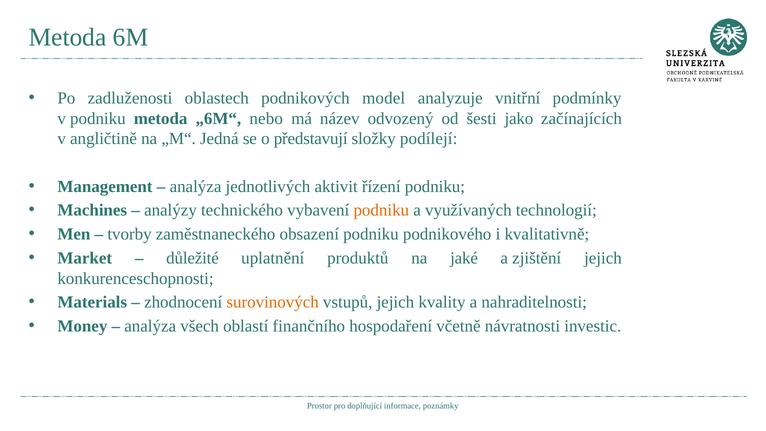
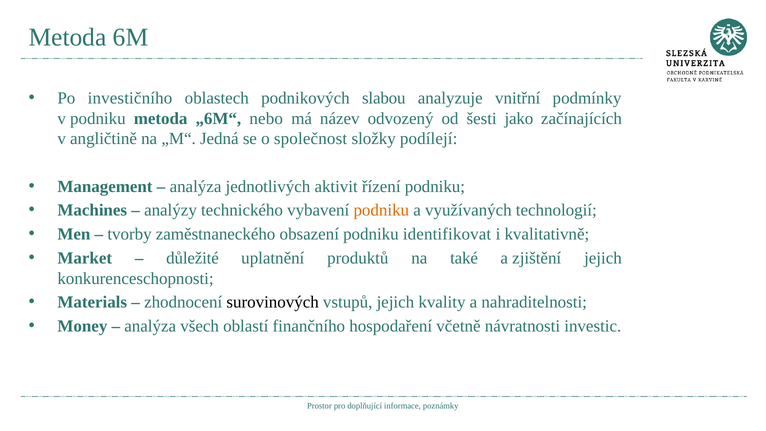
zadluženosti: zadluženosti -> investičního (130, 98)
model: model -> slabou (384, 98)
představují: představují -> společnost (311, 139)
podnikového: podnikového -> identifikovat (447, 234)
jaké: jaké -> také (464, 258)
surovinových colour: orange -> black (273, 302)
